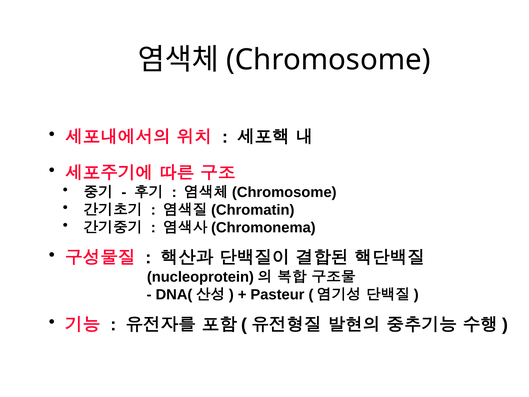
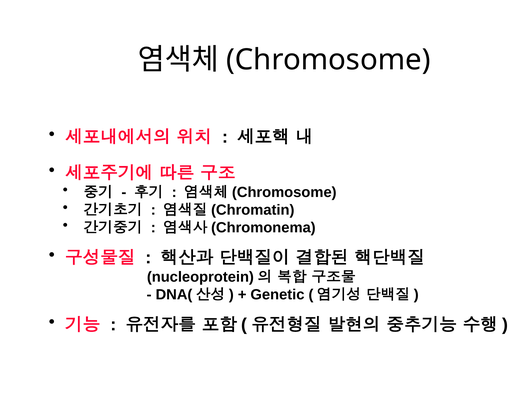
Pasteur: Pasteur -> Genetic (277, 294)
